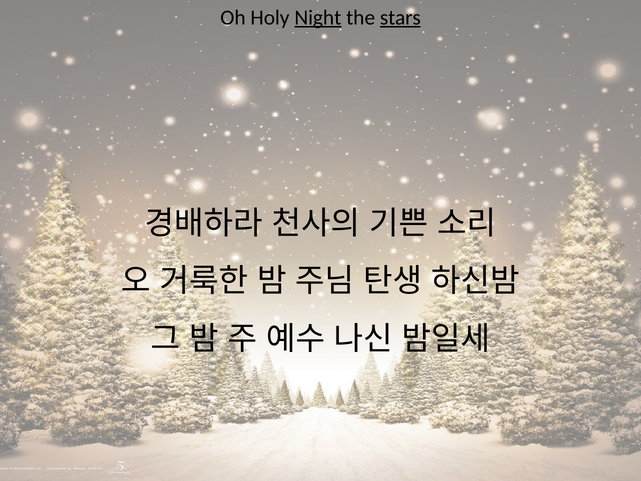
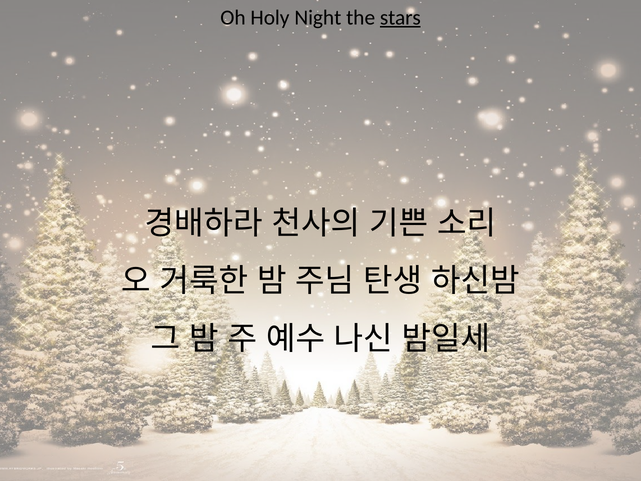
Night underline: present -> none (318, 18)
